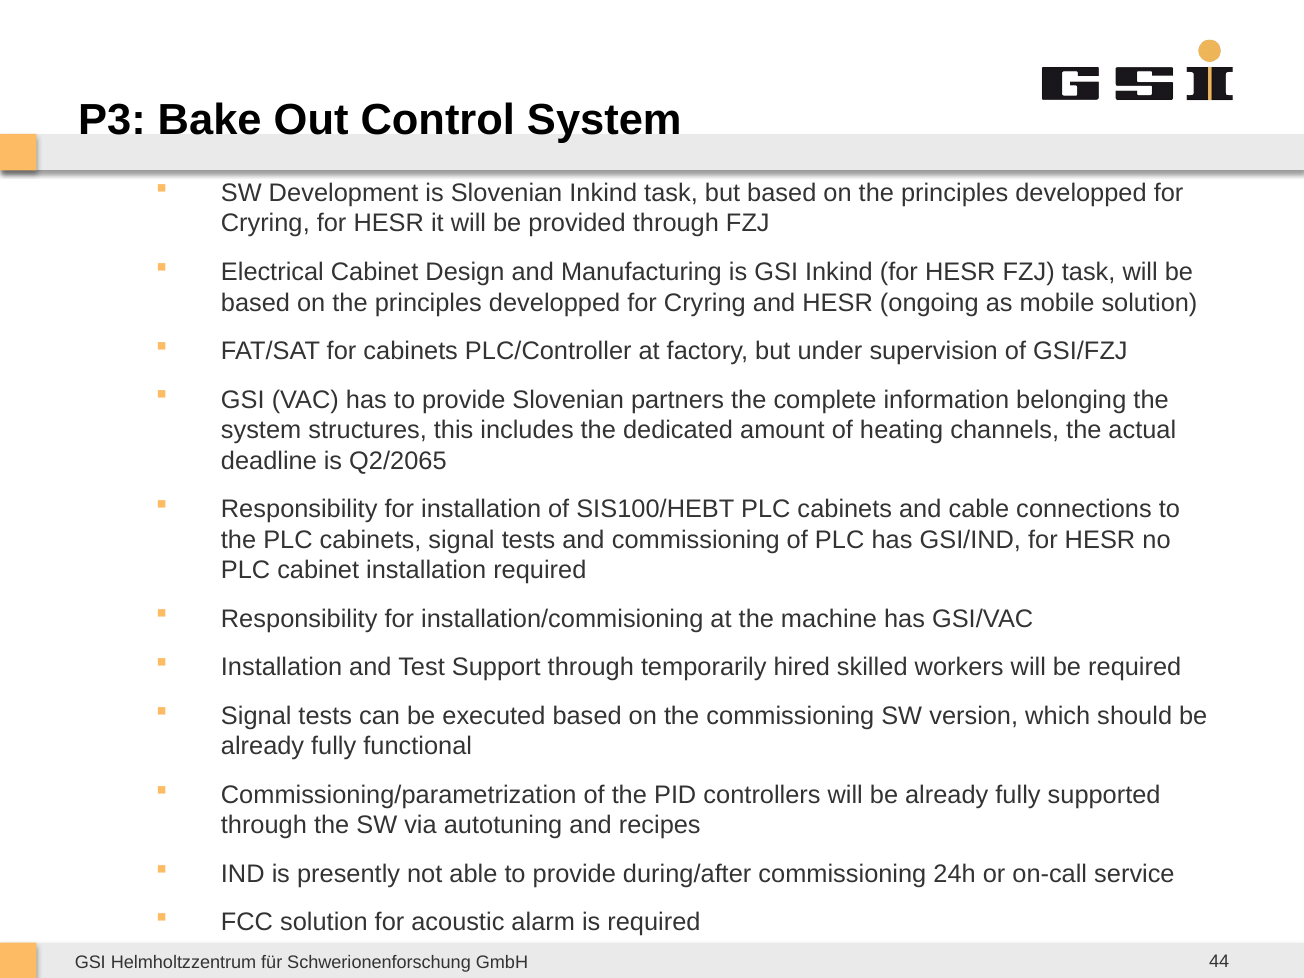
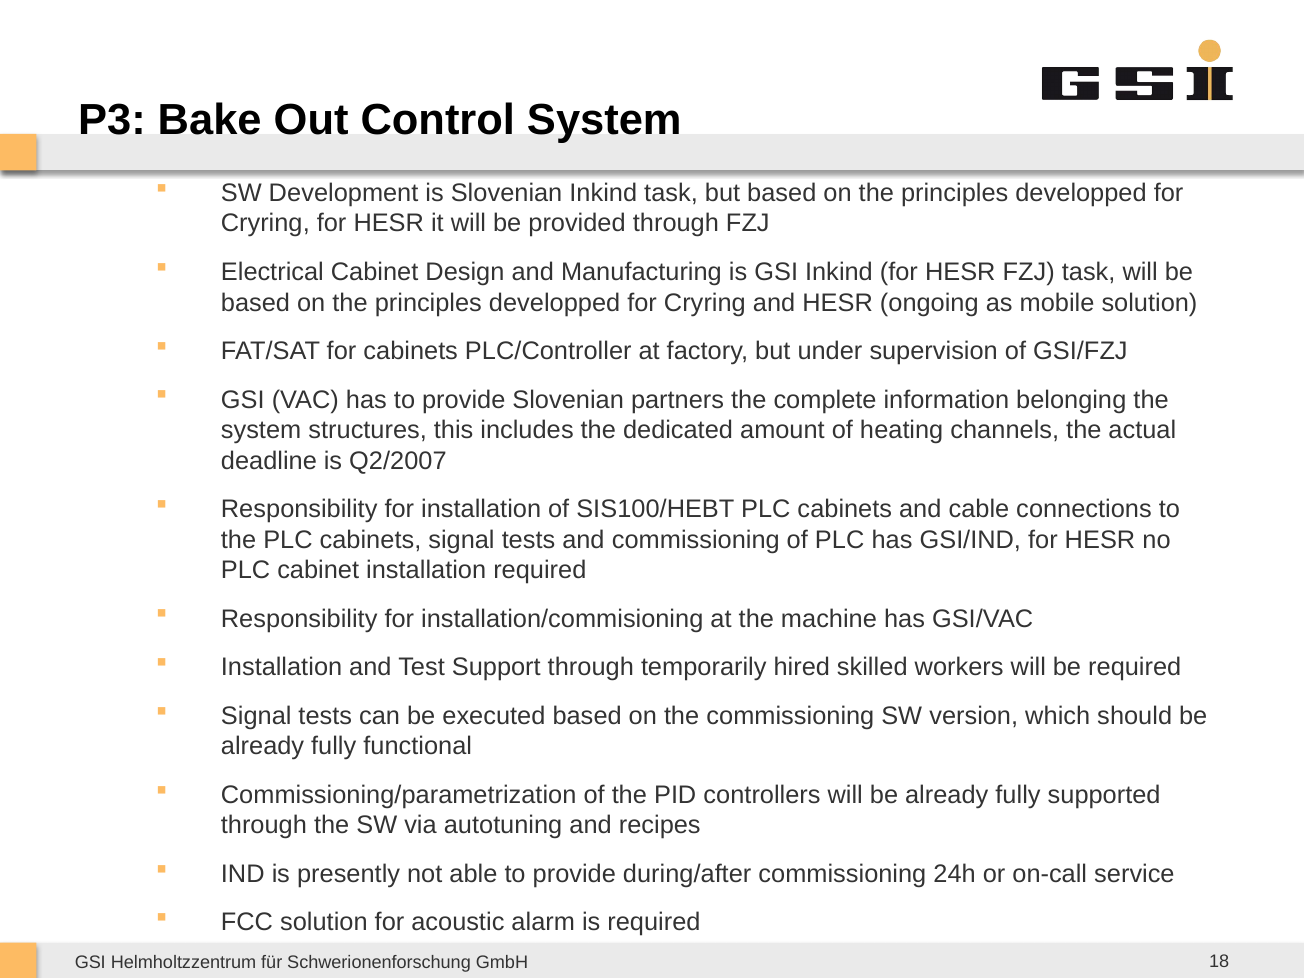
Q2/2065: Q2/2065 -> Q2/2007 (398, 461)
44: 44 -> 18 (1219, 962)
